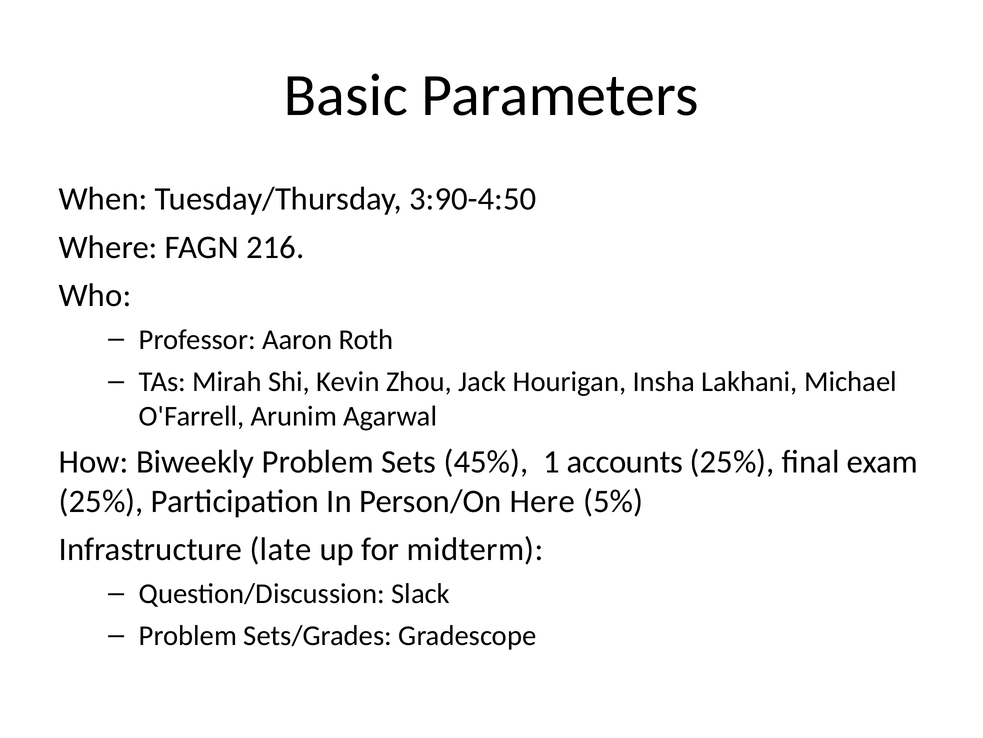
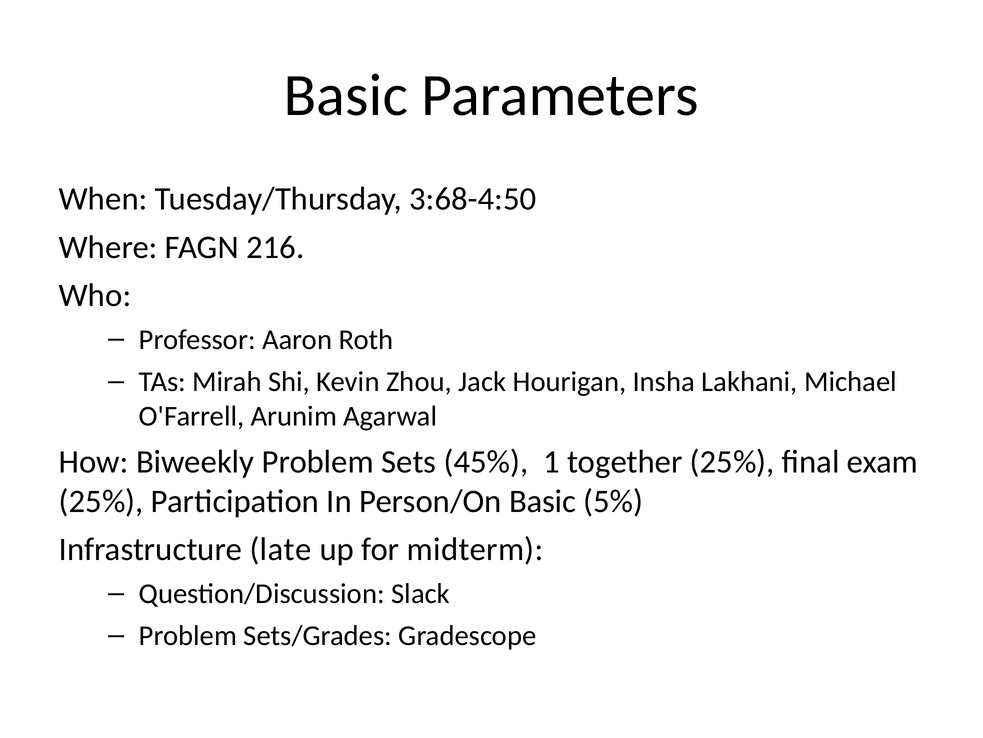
3:90-4:50: 3:90-4:50 -> 3:68-4:50 (473, 199)
accounts: accounts -> together (625, 462)
Person/On Here: Here -> Basic (543, 501)
